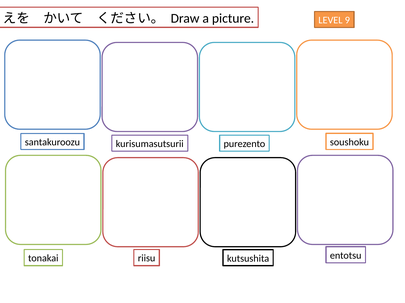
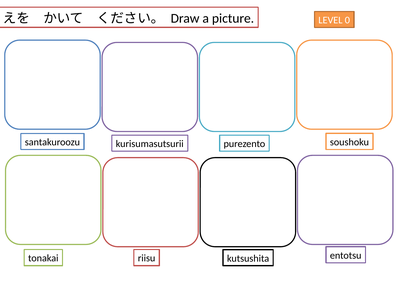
9: 9 -> 0 (347, 20)
